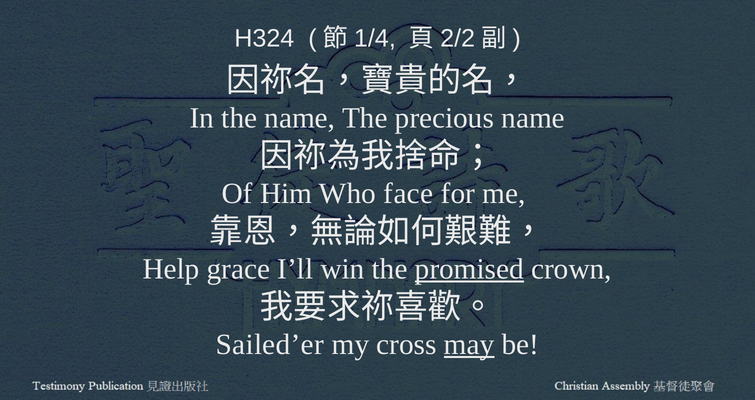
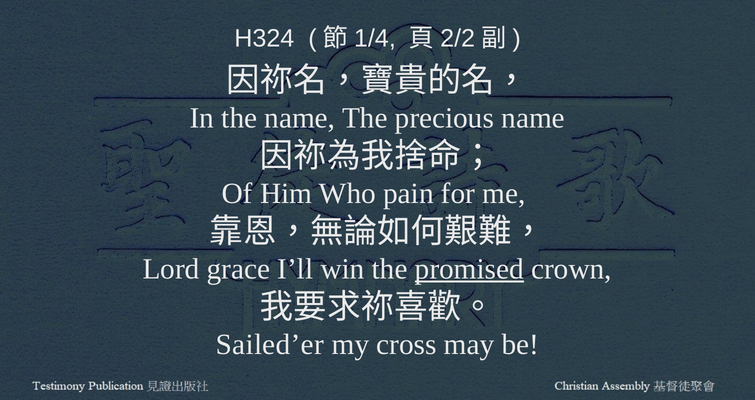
face: face -> pain (408, 194)
Help: Help -> Lord (171, 269)
may underline: present -> none (469, 345)
